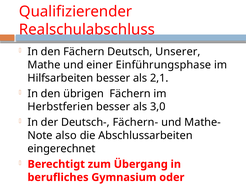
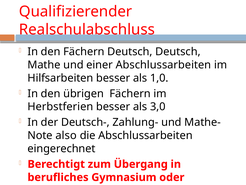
Deutsch Unserer: Unserer -> Deutsch (178, 52)
einer Einführungsphase: Einführungsphase -> Abschlussarbeiten (163, 65)
2,1: 2,1 -> 1,0 (159, 78)
Fächern-: Fächern- -> Zahlung- (135, 122)
